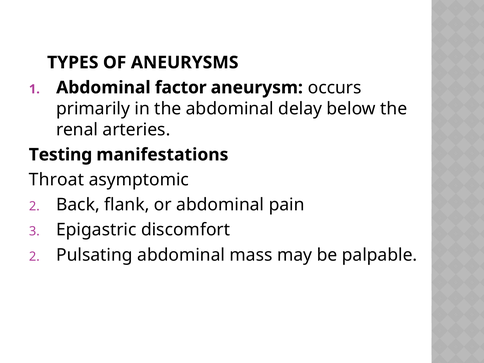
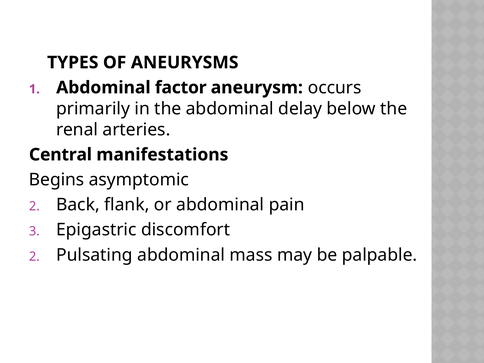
Testing: Testing -> Central (60, 155)
Throat: Throat -> Begins (57, 180)
